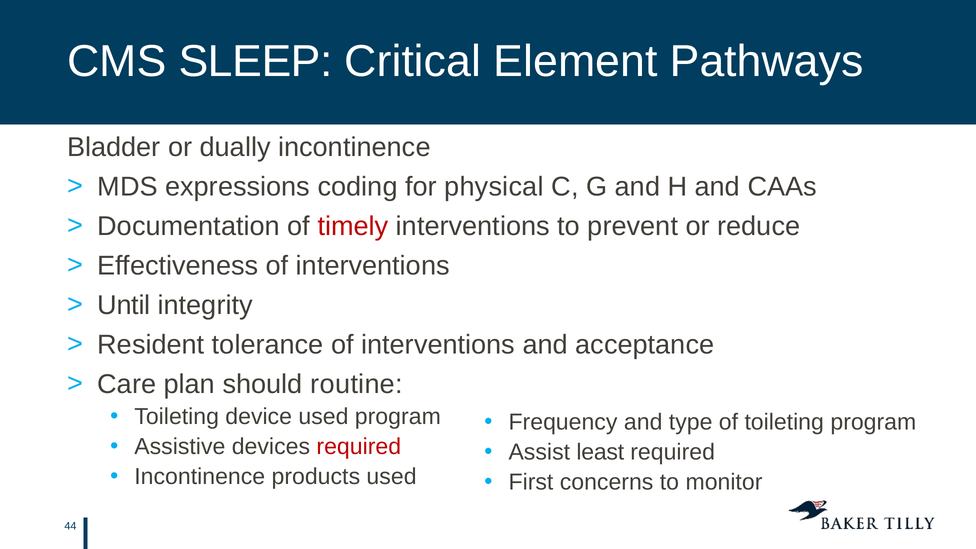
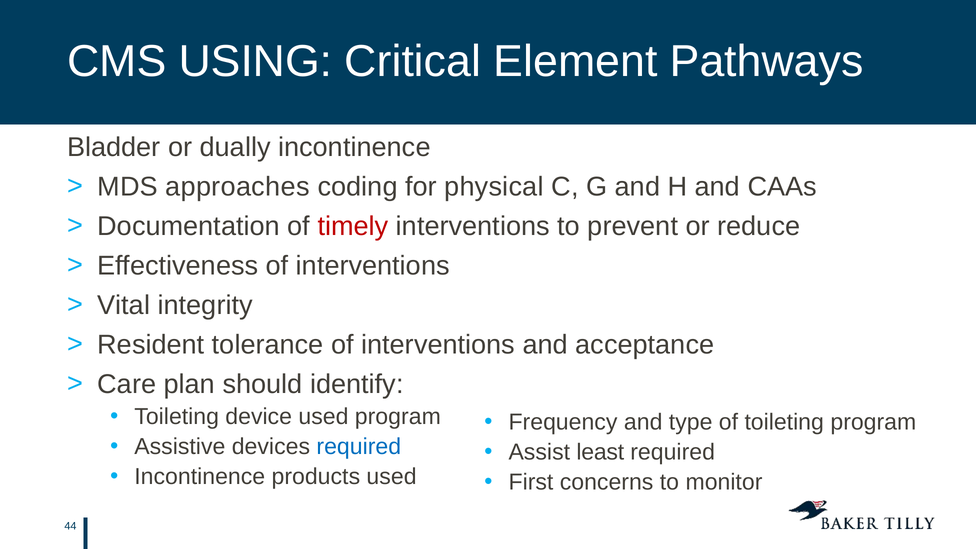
SLEEP: SLEEP -> USING (255, 61)
expressions: expressions -> approaches (238, 187)
Until: Until -> Vital (124, 305)
routine: routine -> identify (357, 384)
required colour: red -> blue (359, 446)
